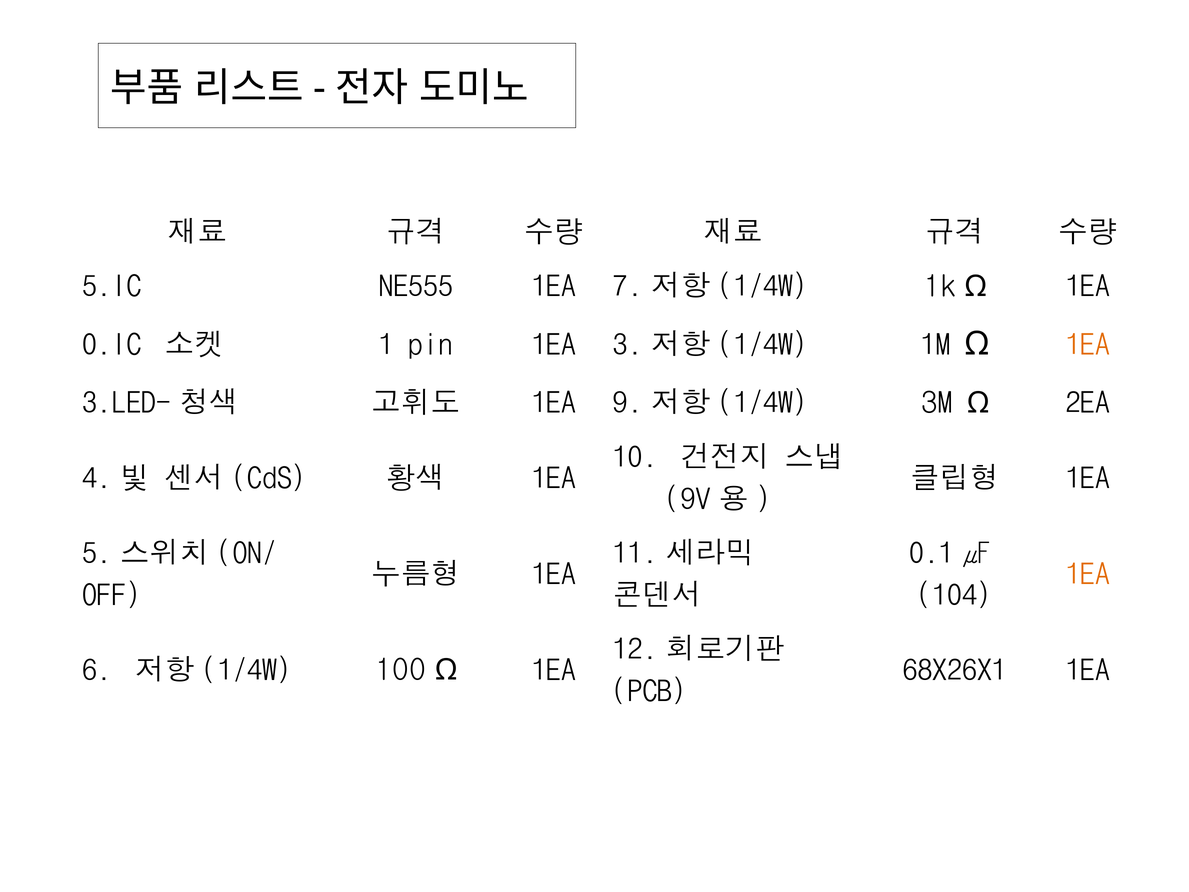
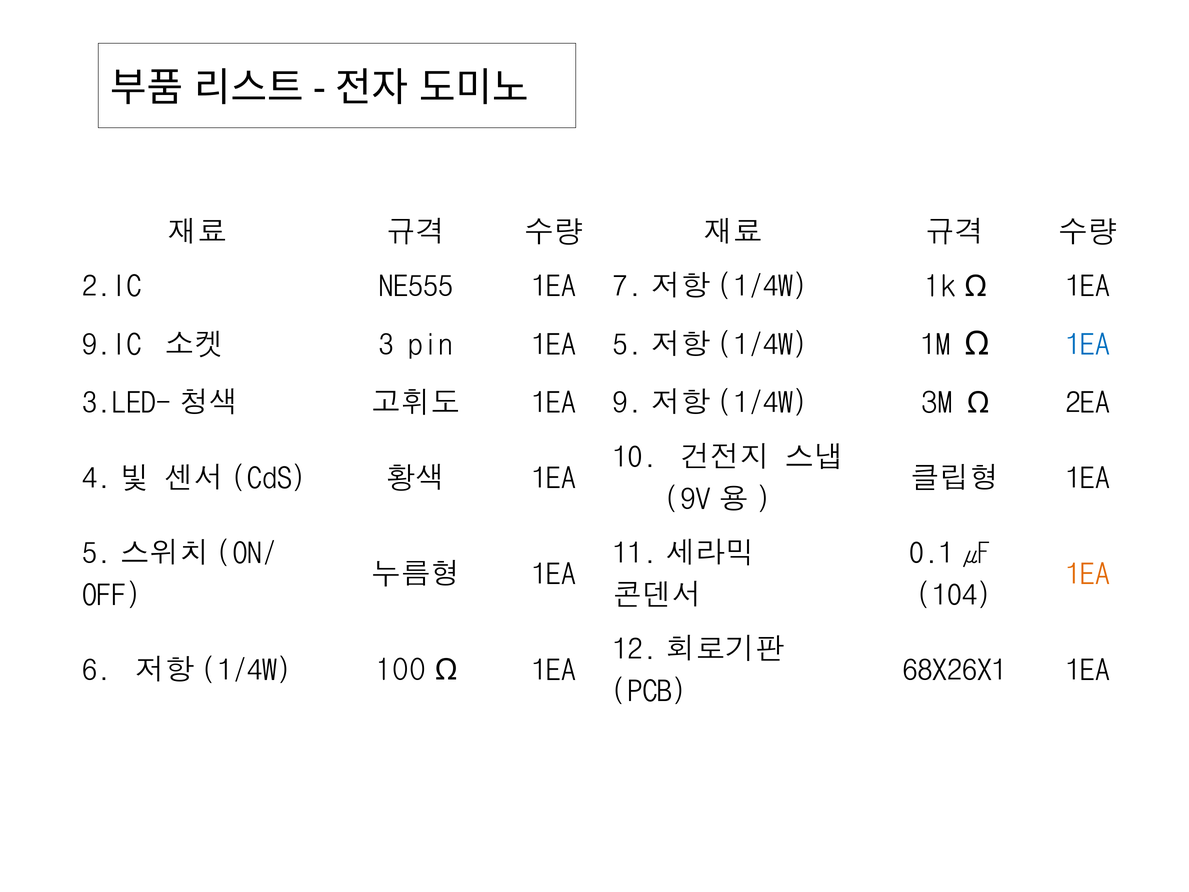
5.IC: 5.IC -> 2.IC (112, 286)
0.IC: 0.IC -> 9.IC (112, 345)
1: 1 -> 3 (386, 345)
pin 1EA 3: 3 -> 5 (628, 345)
1EA colour: orange -> blue (1088, 345)
